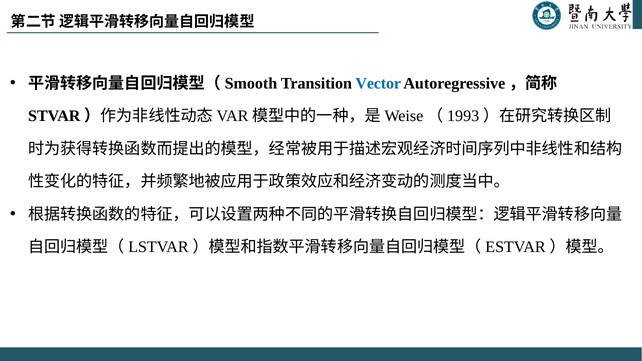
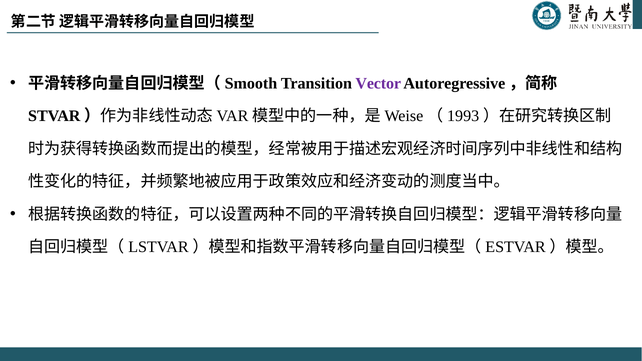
Vector colour: blue -> purple (378, 83)
